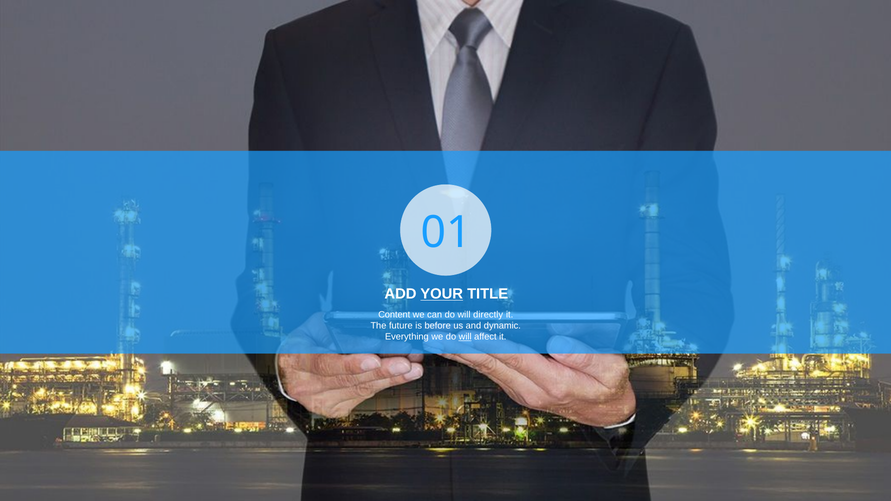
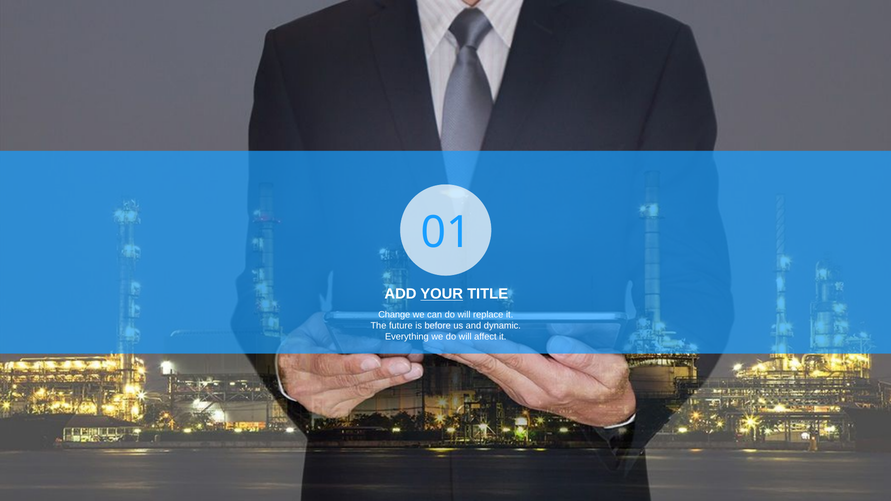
Content: Content -> Change (394, 315)
directly: directly -> replace (488, 315)
will underline: present -> none (465, 337)
